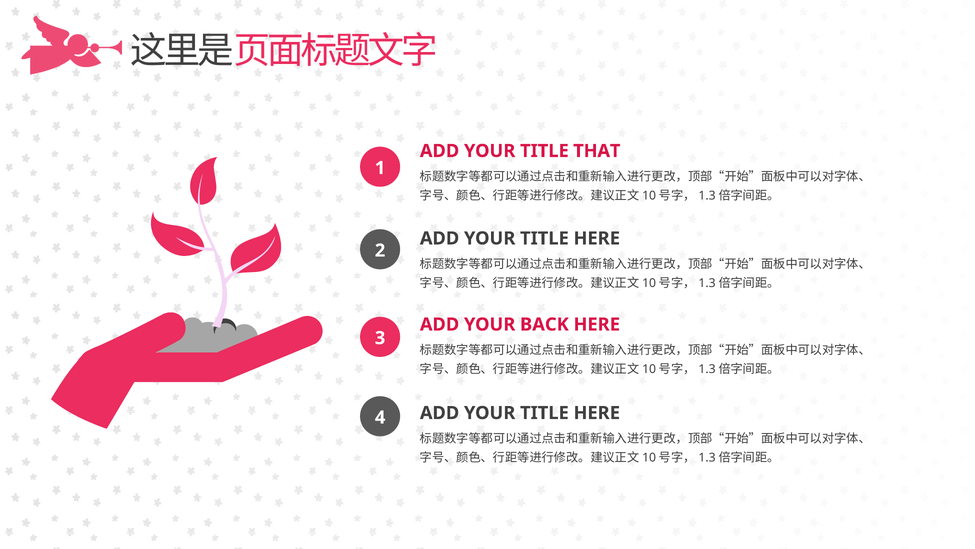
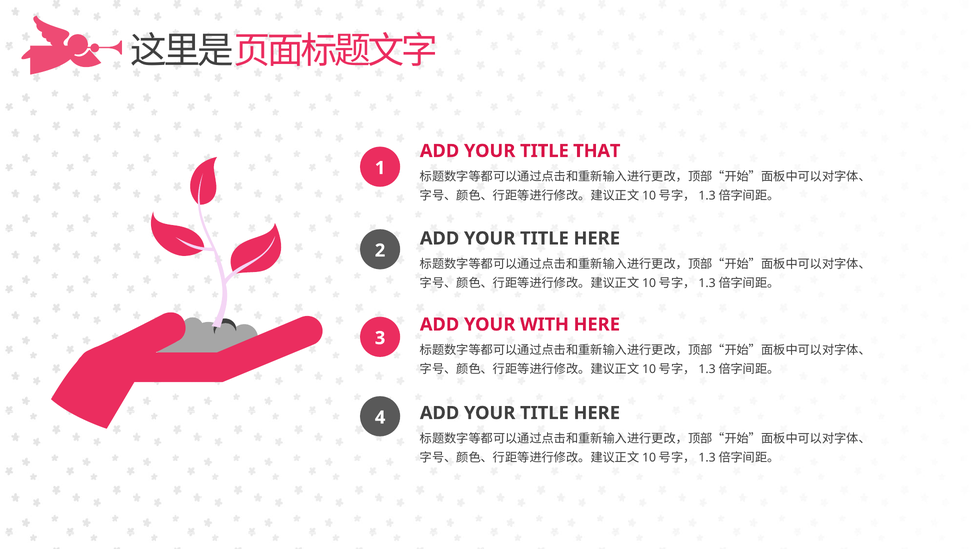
BACK: BACK -> WITH (545, 324)
